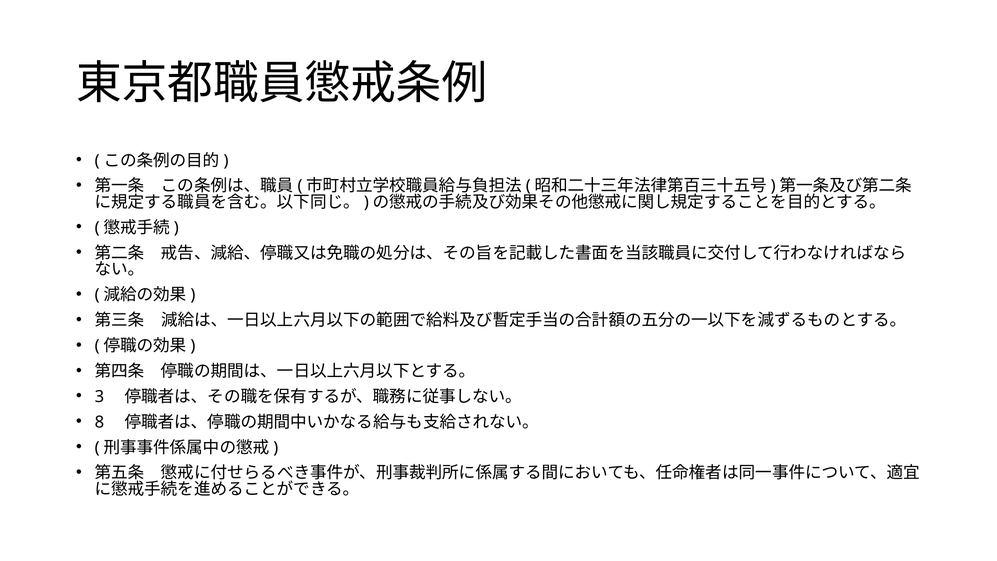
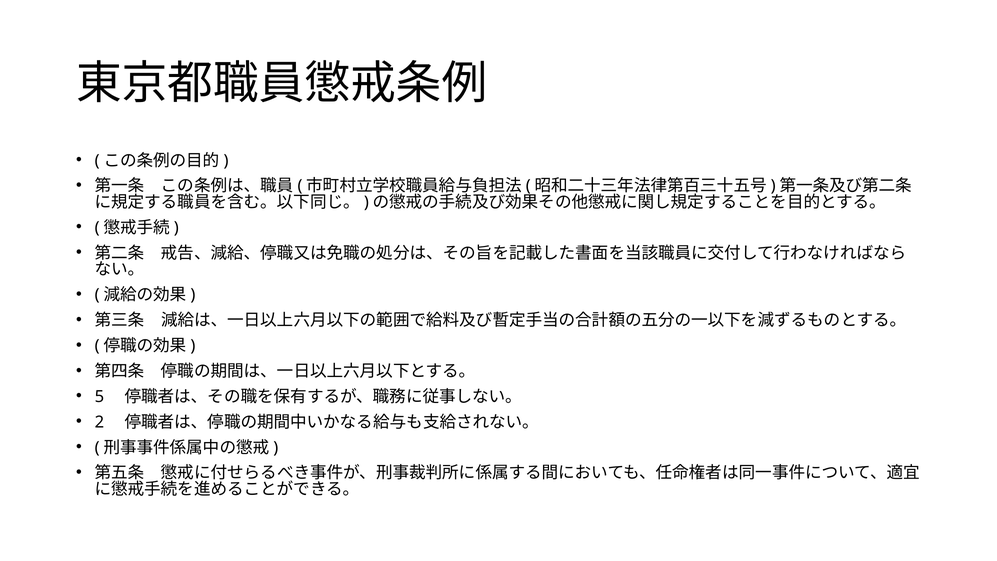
3: 3 -> 5 (99, 396)
8: 8 -> 2 (99, 422)
